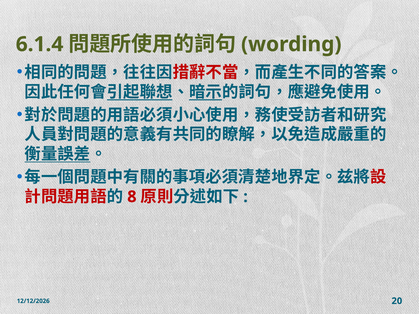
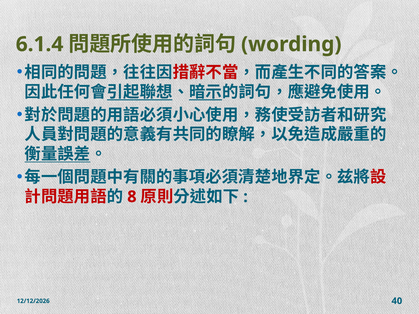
20: 20 -> 40 (397, 301)
